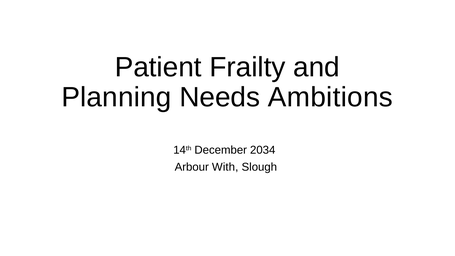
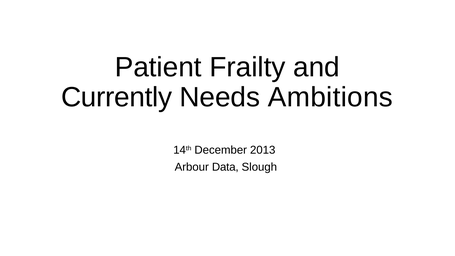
Planning: Planning -> Currently (117, 97)
2034: 2034 -> 2013 (263, 150)
With: With -> Data (225, 167)
